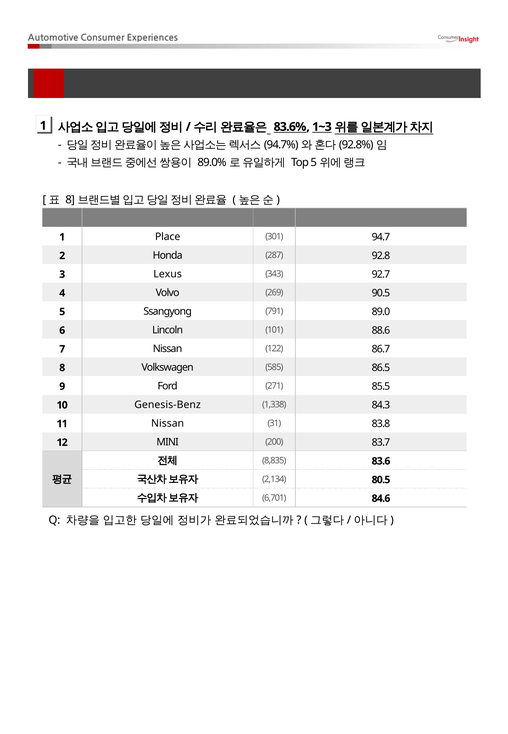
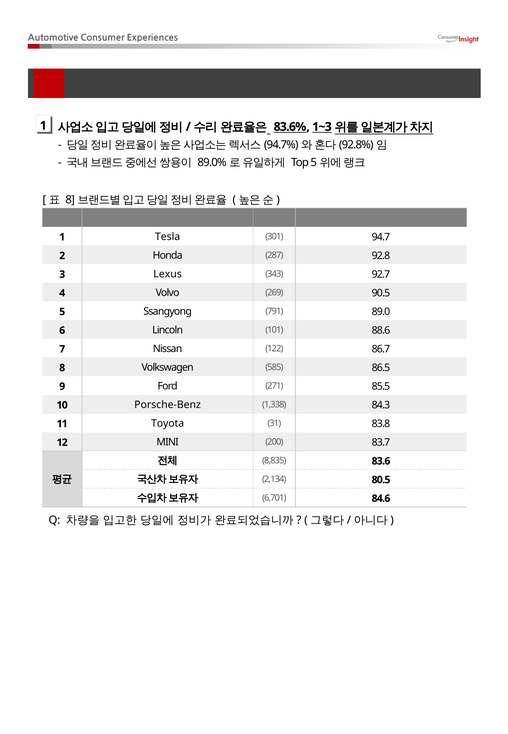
Place: Place -> Tesla (168, 237)
Genesis-Benz: Genesis-Benz -> Porsche-Benz (168, 405)
11 Nissan: Nissan -> Toyota (168, 423)
